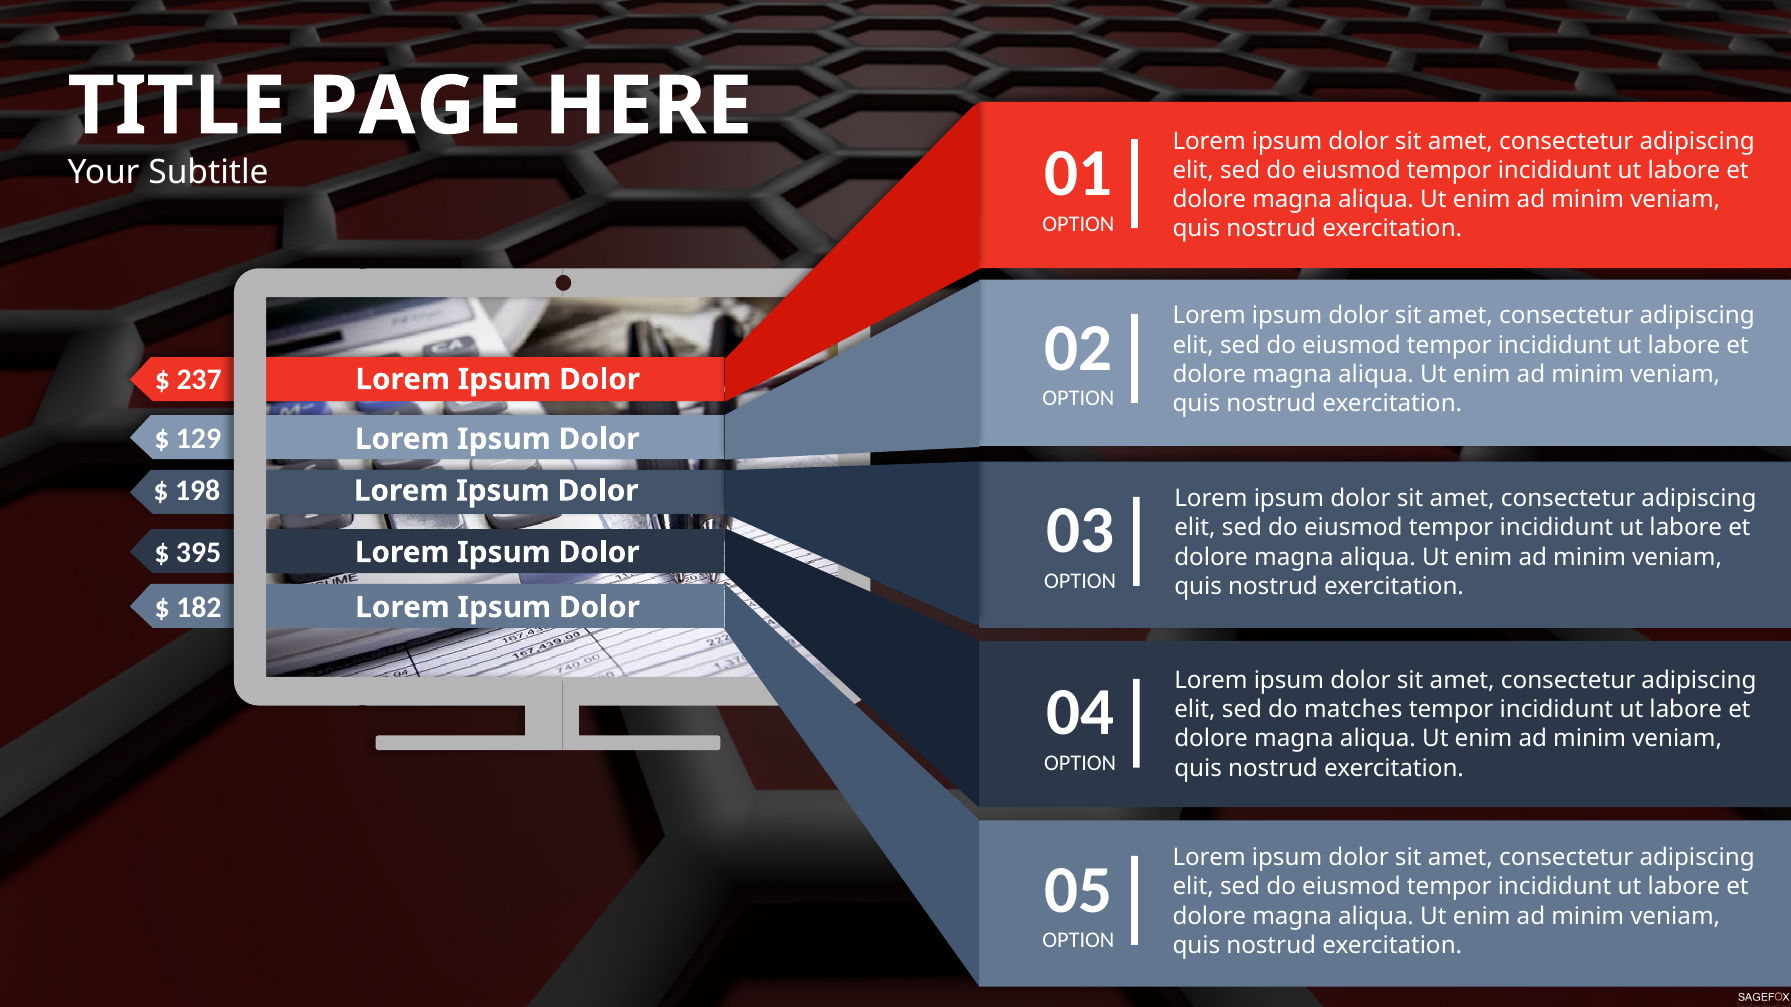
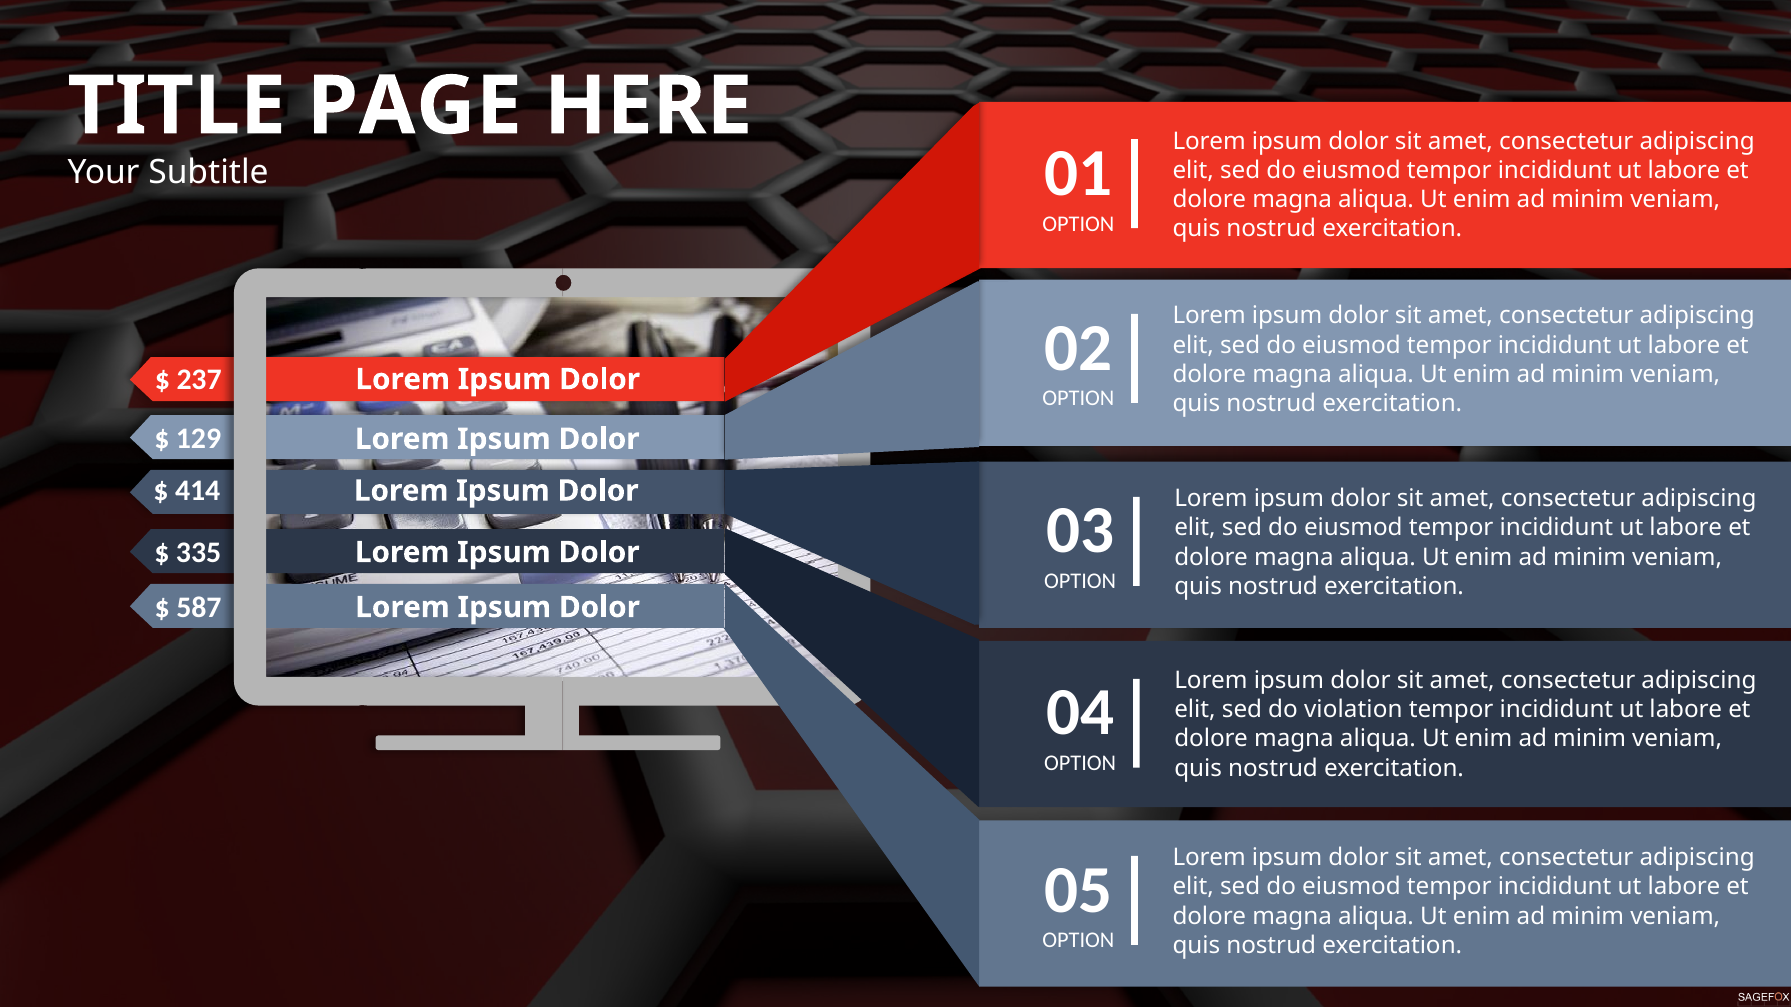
198: 198 -> 414 (198, 491)
395: 395 -> 335 (199, 552)
182: 182 -> 587 (199, 607)
matches: matches -> violation (1353, 710)
